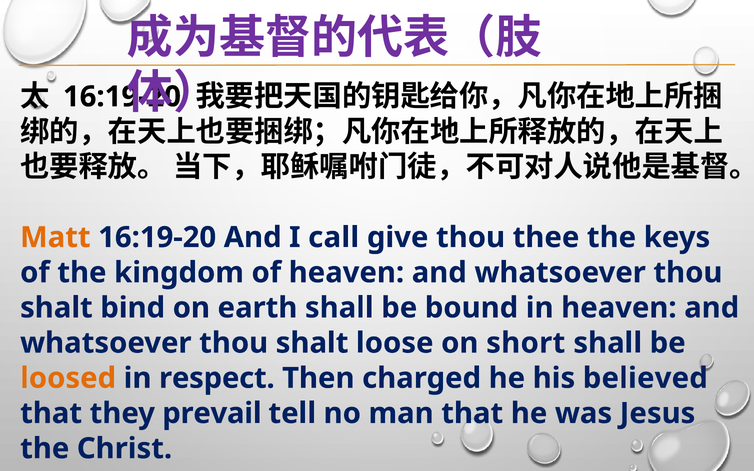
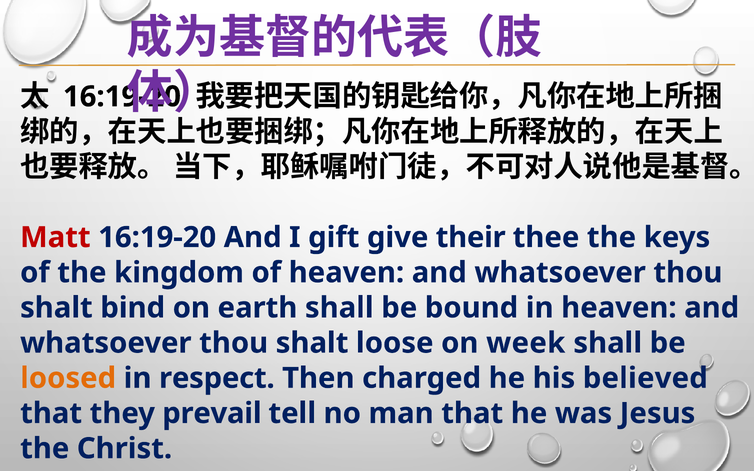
Matt colour: orange -> red (55, 238)
call: call -> gift (334, 238)
give thou: thou -> their (471, 238)
short: short -> week (526, 343)
